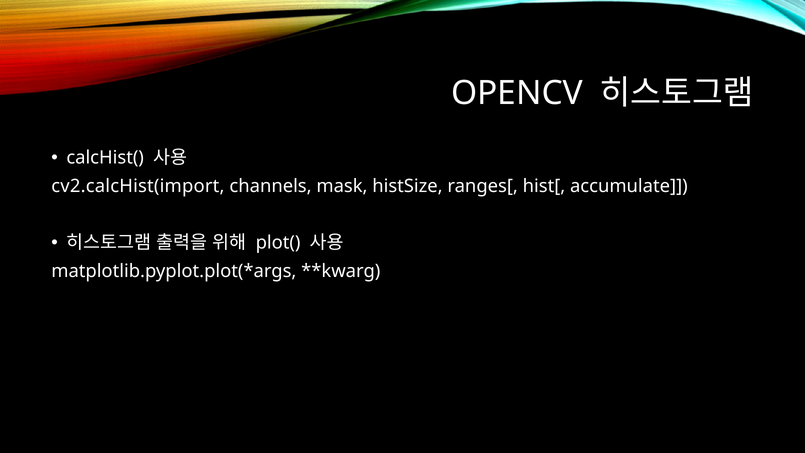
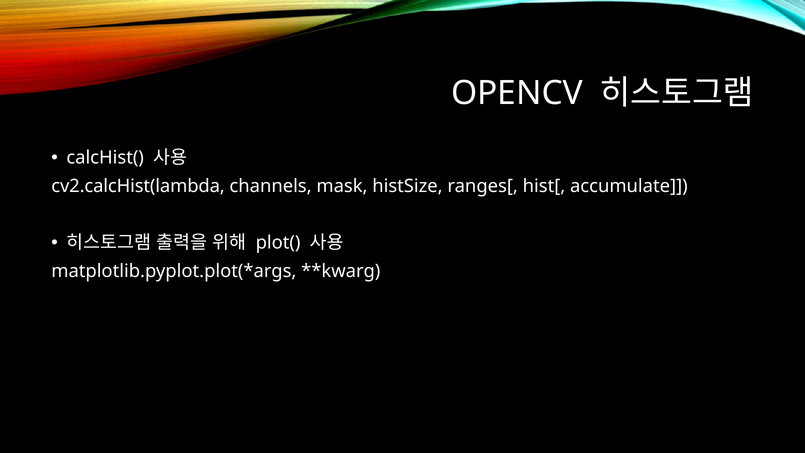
cv2.calcHist(import: cv2.calcHist(import -> cv2.calcHist(lambda (138, 186)
